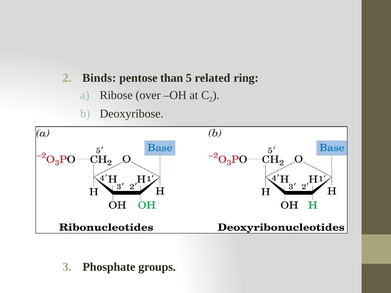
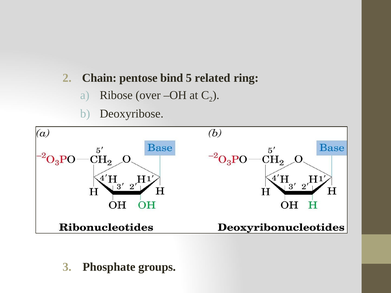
Binds: Binds -> Chain (99, 78)
than: than -> bind (172, 78)
